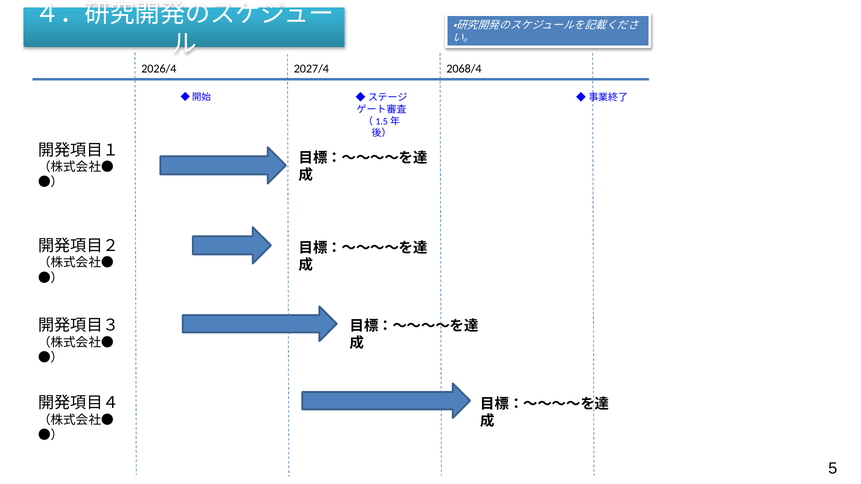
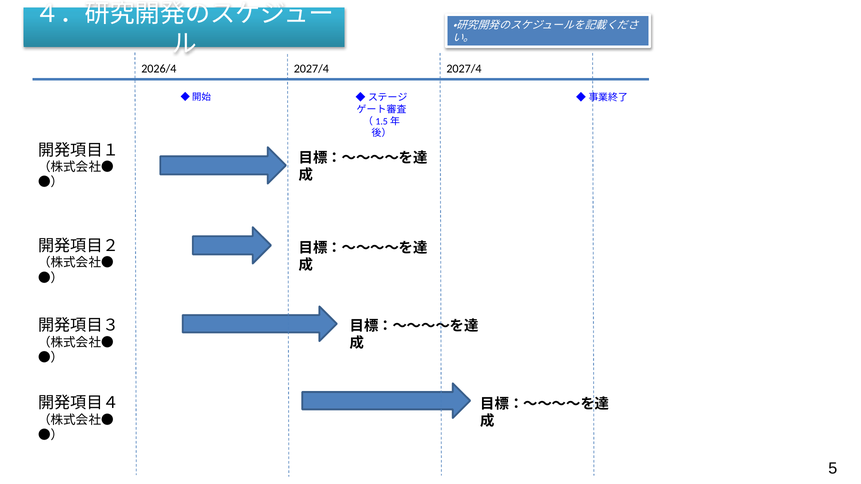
2027/4 2068/4: 2068/4 -> 2027/4 (464, 69)
